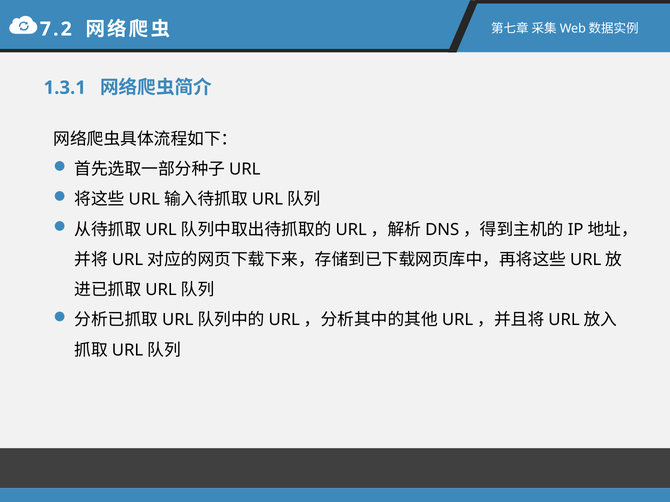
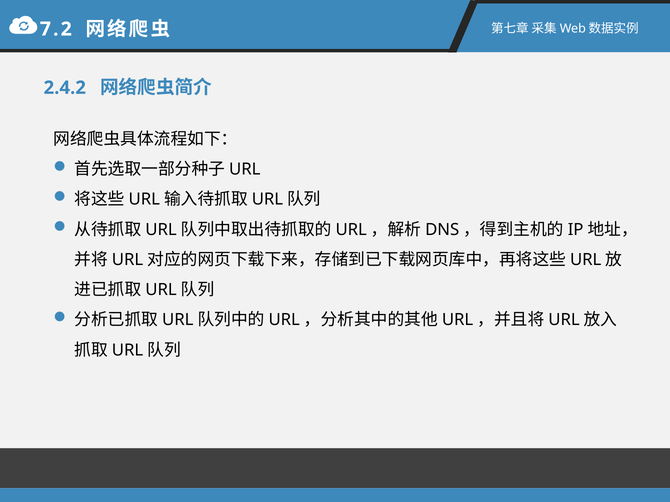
1.3.1: 1.3.1 -> 2.4.2 (65, 88)
